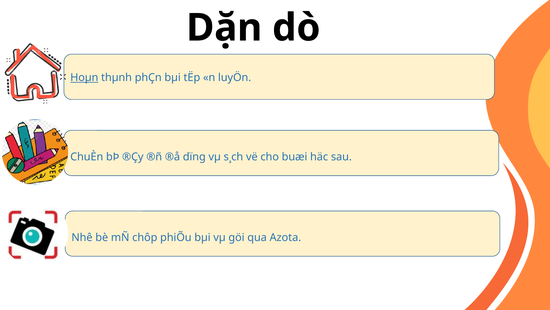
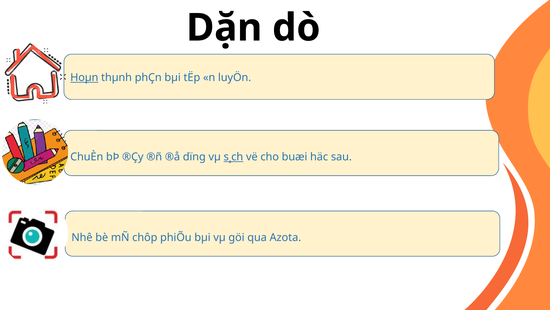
s¸ch underline: none -> present (233, 157)
